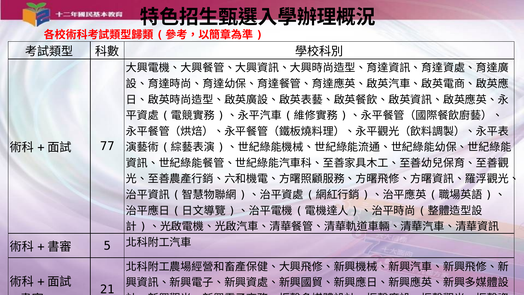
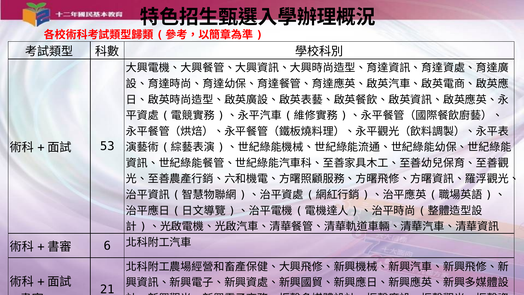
77: 77 -> 53 (107, 146)
5: 5 -> 6 (107, 246)
